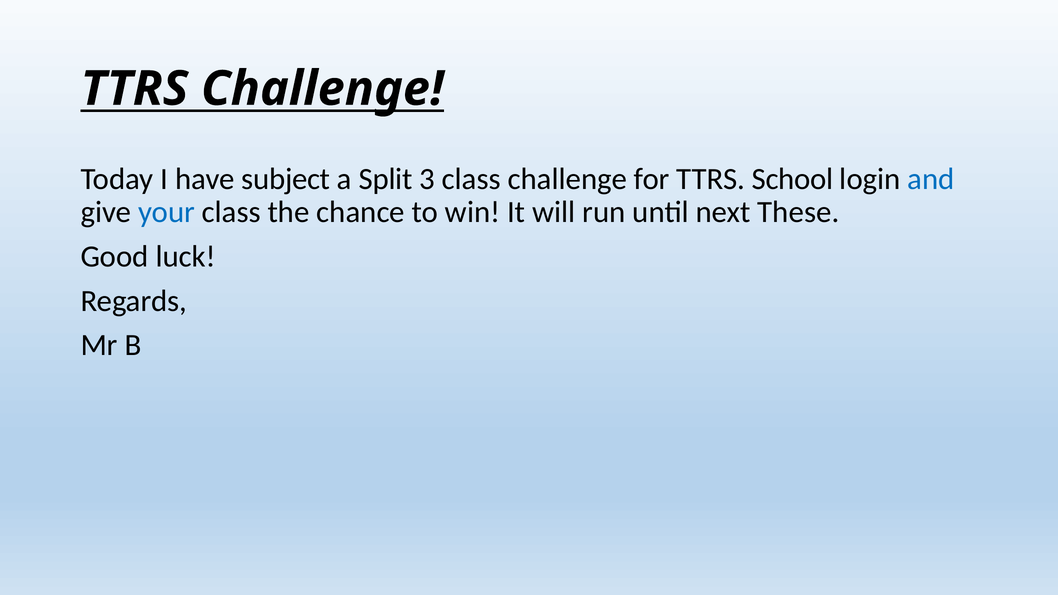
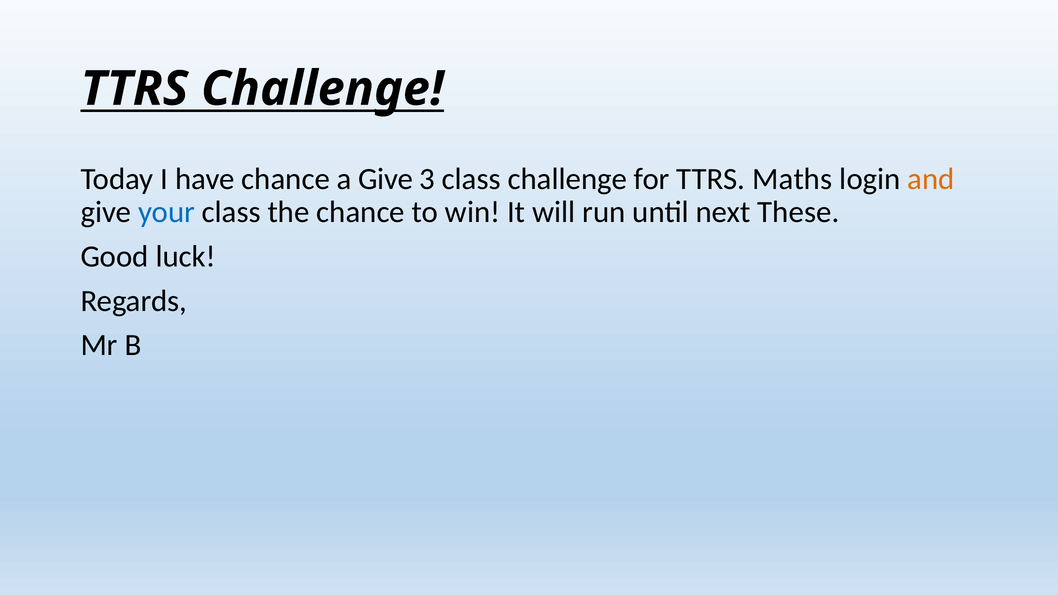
have subject: subject -> chance (286, 179)
a Split: Split -> Give (386, 179)
School: School -> Maths (792, 179)
and colour: blue -> orange (931, 179)
